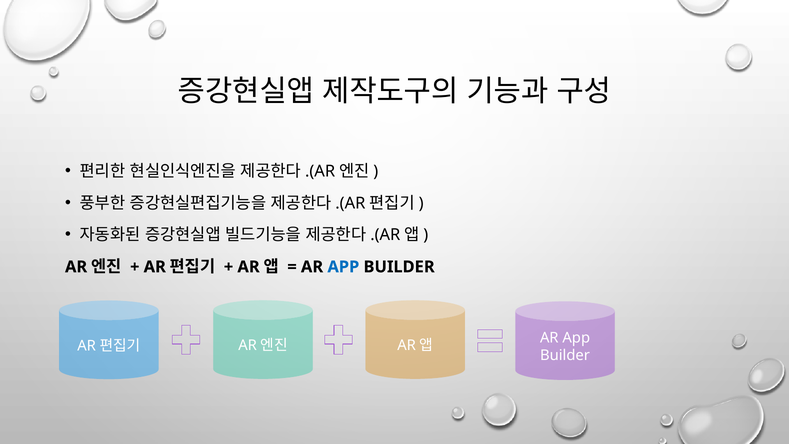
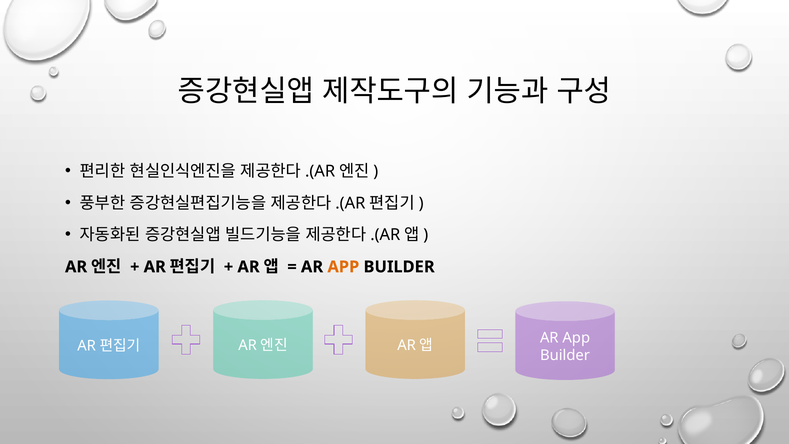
APP colour: blue -> orange (343, 267)
